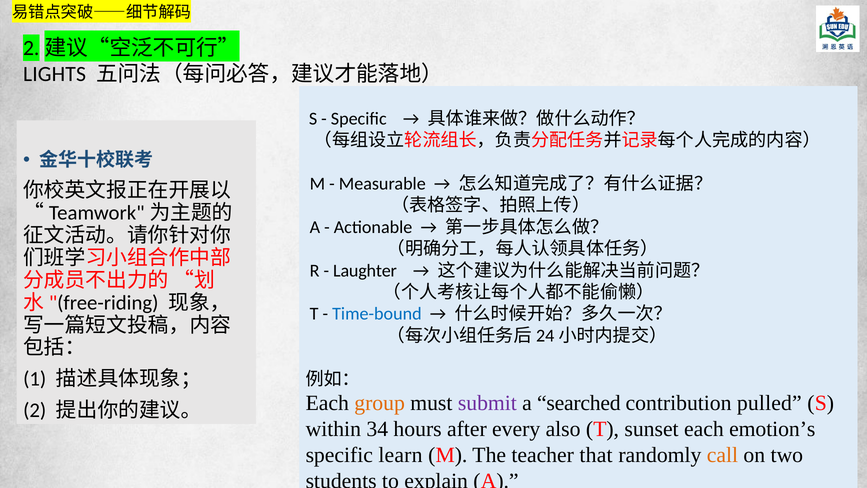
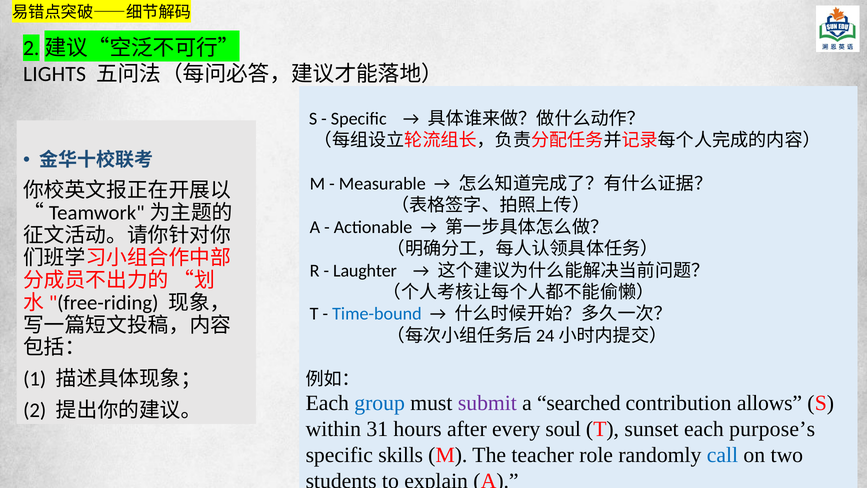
group colour: orange -> blue (380, 403)
pulled: pulled -> allows (770, 403)
34: 34 -> 31 (377, 429)
also: also -> soul (563, 429)
emotion’s: emotion’s -> purpose’s (772, 429)
learn: learn -> skills (401, 455)
that: that -> role (596, 455)
call colour: orange -> blue (722, 455)
